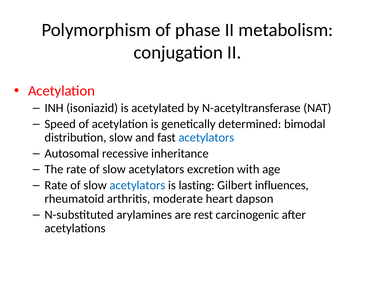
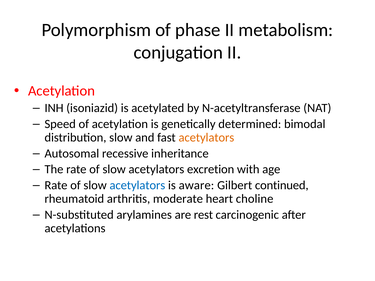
acetylators colour: blue -> orange (206, 138)
lasting: lasting -> aware (196, 185)
influences: influences -> continued (282, 185)
dapson: dapson -> choline (255, 199)
